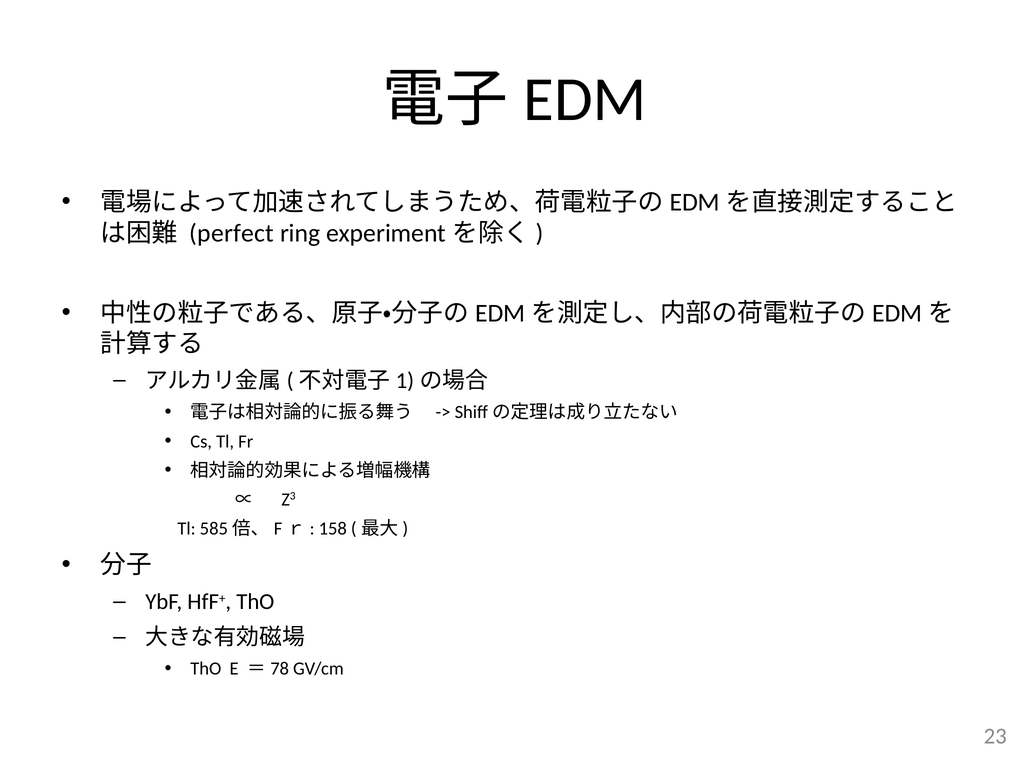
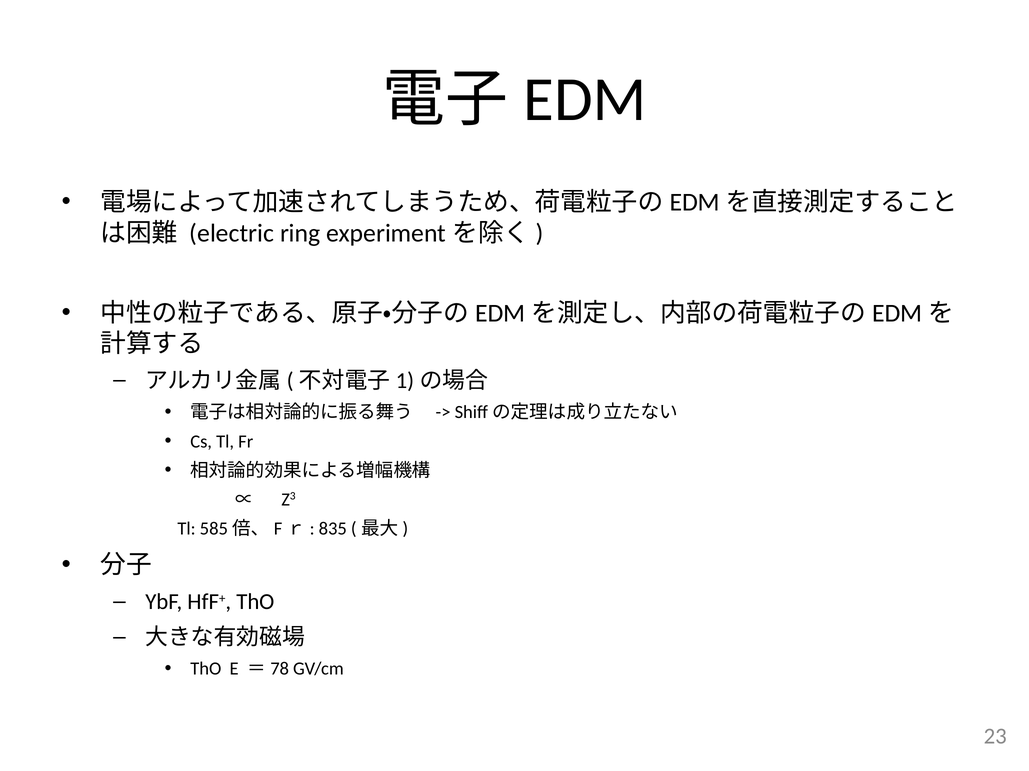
perfect: perfect -> electric (232, 233)
158: 158 -> 835 (333, 529)
